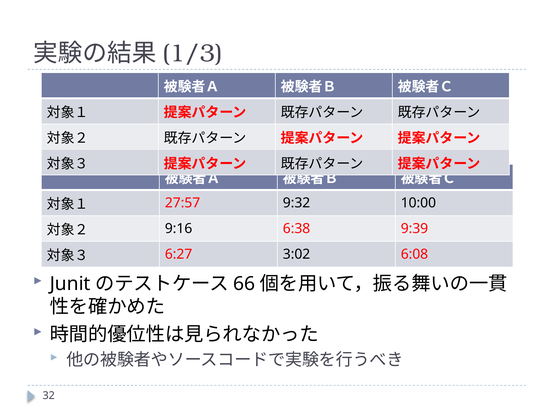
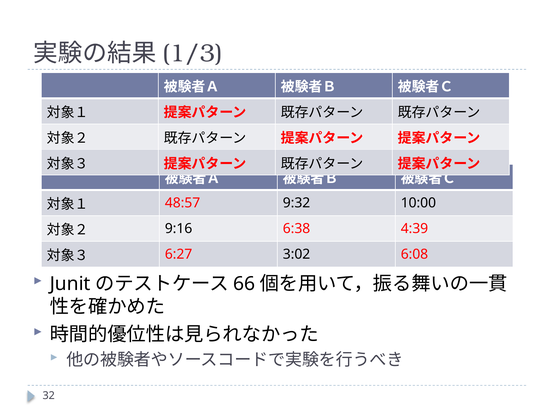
27:57: 27:57 -> 48:57 (183, 203)
9:39: 9:39 -> 4:39 (414, 228)
